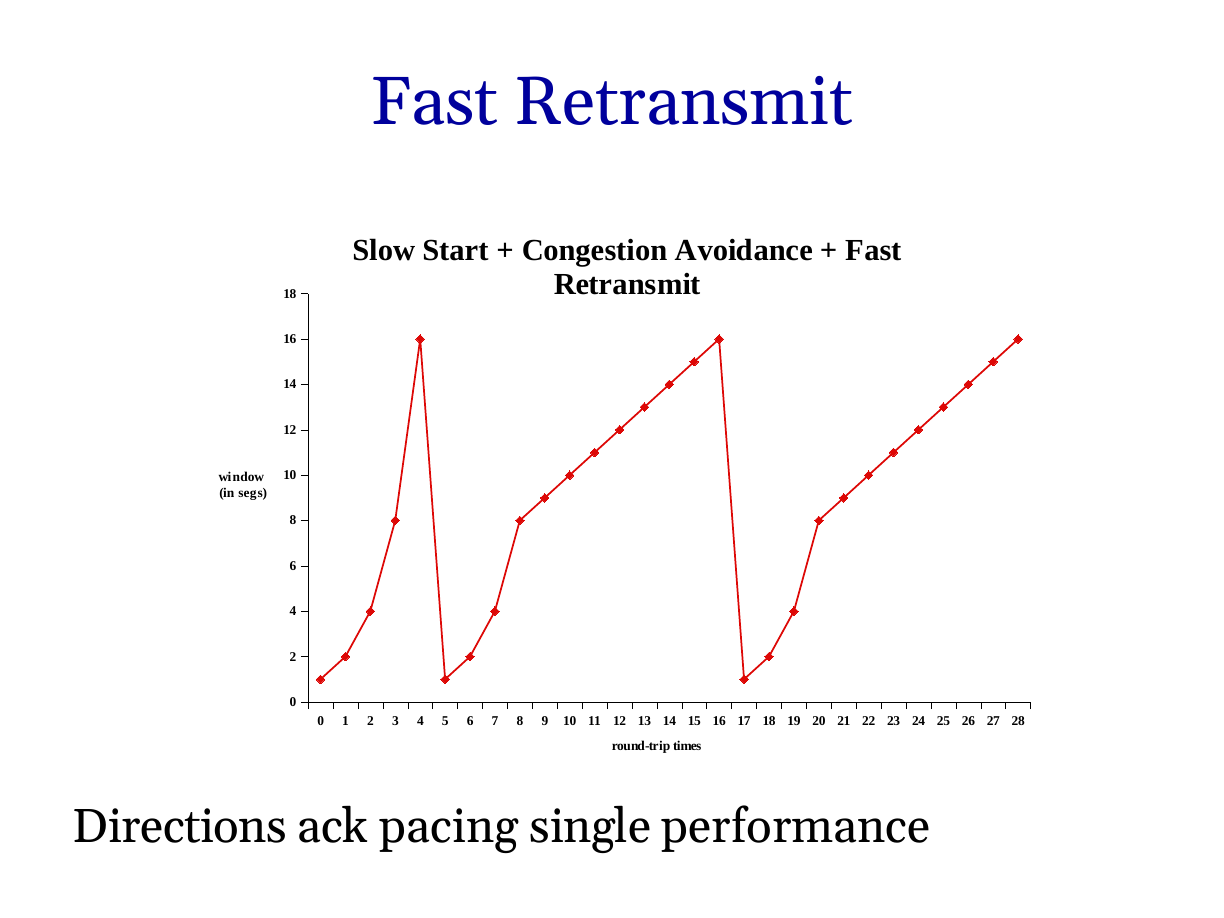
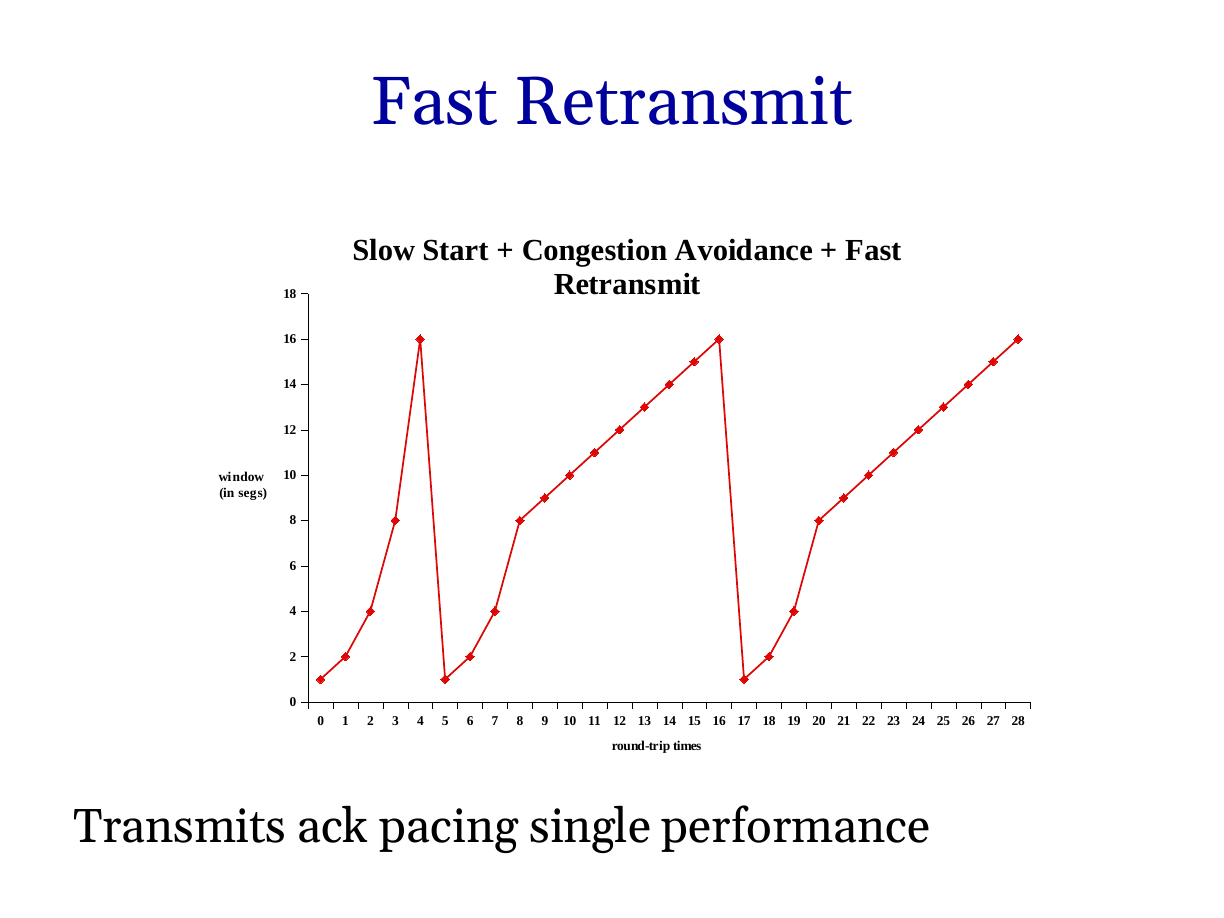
Directions: Directions -> Transmits (180, 826)
